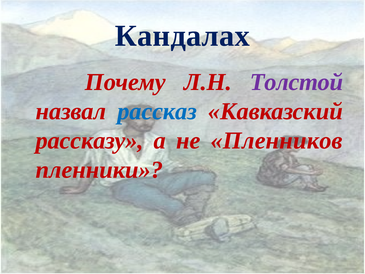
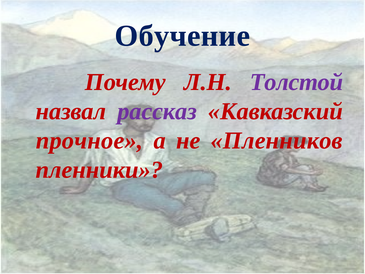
Кандалах: Кандалах -> Обучение (182, 36)
рассказ colour: blue -> purple (157, 111)
рассказу: рассказу -> прочное (89, 140)
